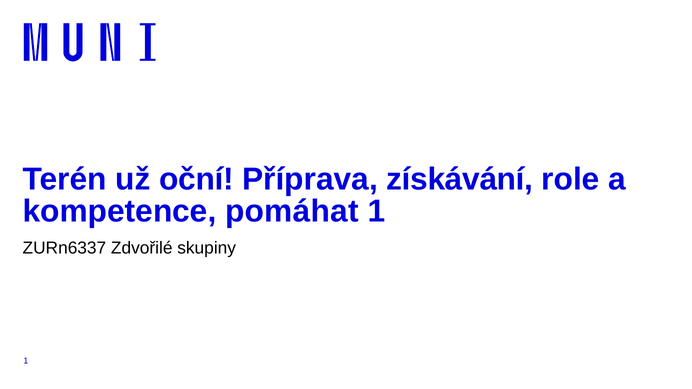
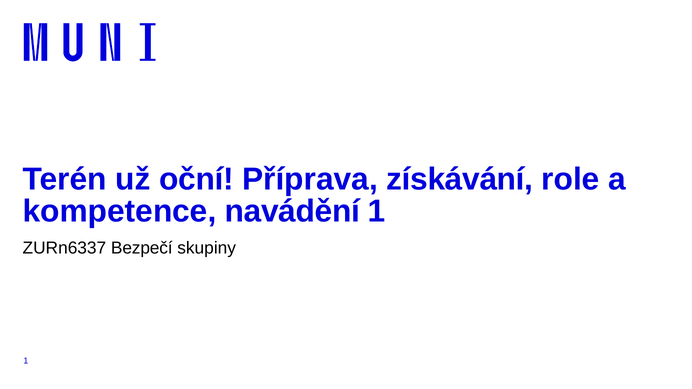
pomáhat: pomáhat -> navádění (292, 211)
Zdvořilé: Zdvořilé -> Bezpečí (142, 248)
